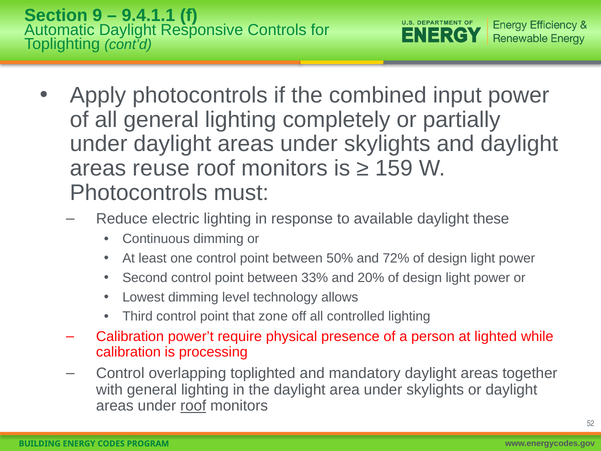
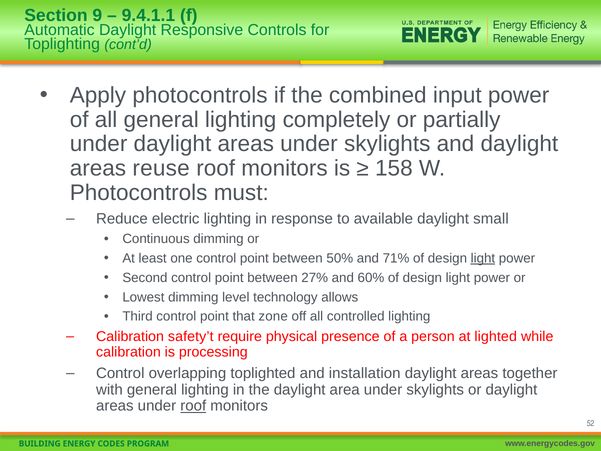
159: 159 -> 158 (394, 168)
these: these -> small (491, 219)
72%: 72% -> 71% (396, 258)
light underline: none -> present (483, 258)
33%: 33% -> 27% (315, 278)
20%: 20% -> 60% (371, 278)
power’t: power’t -> safety’t (191, 337)
mandatory: mandatory -> installation (365, 373)
